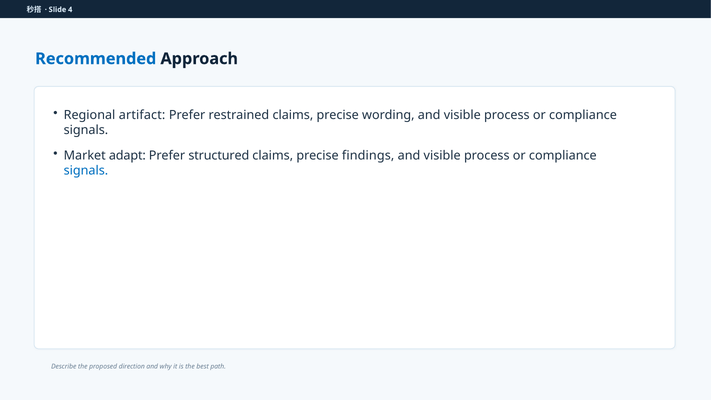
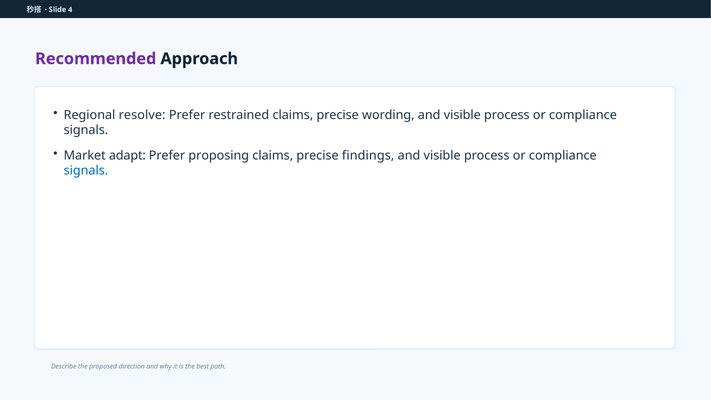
Recommended colour: blue -> purple (96, 59)
artifact: artifact -> resolve (142, 115)
structured: structured -> proposing (219, 156)
